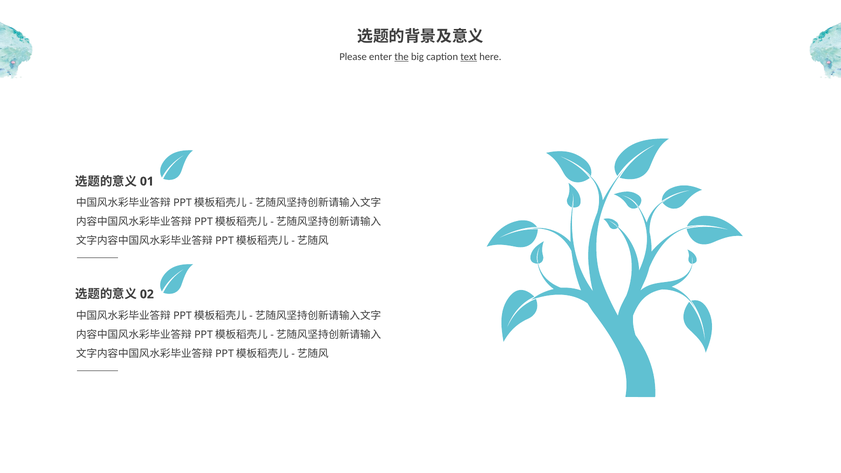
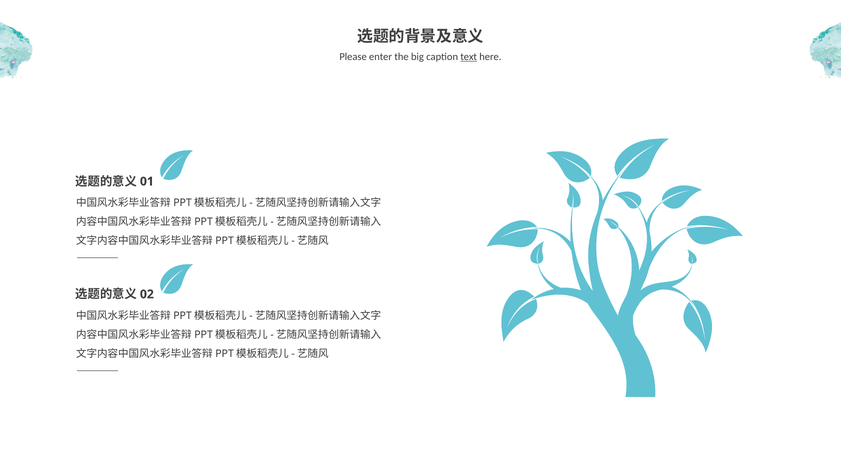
the underline: present -> none (402, 57)
